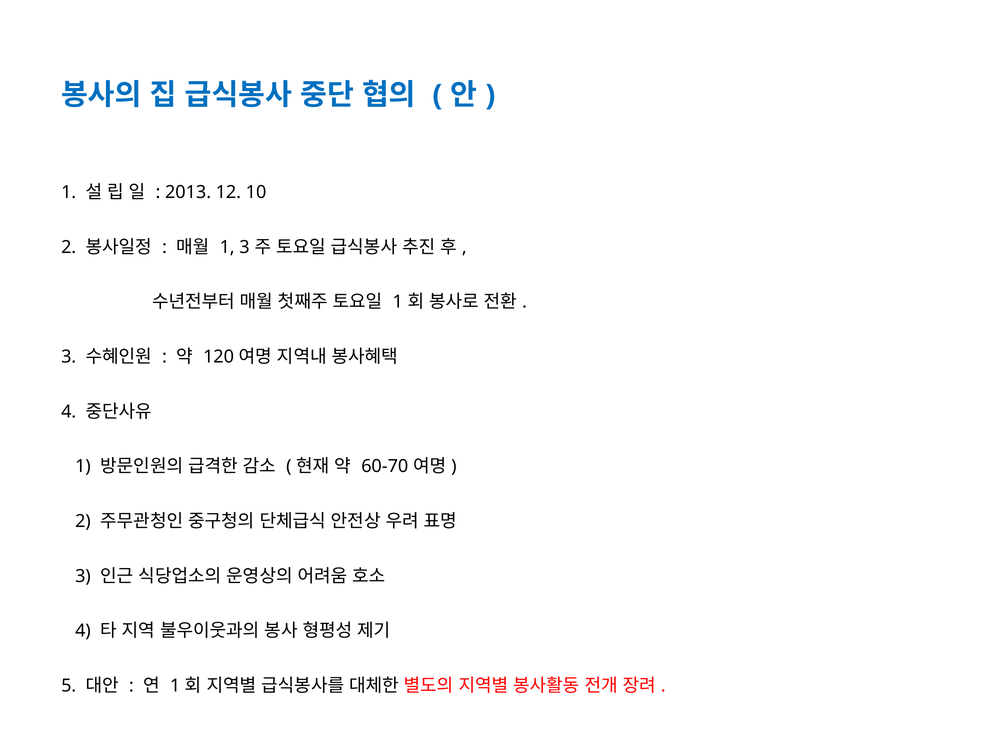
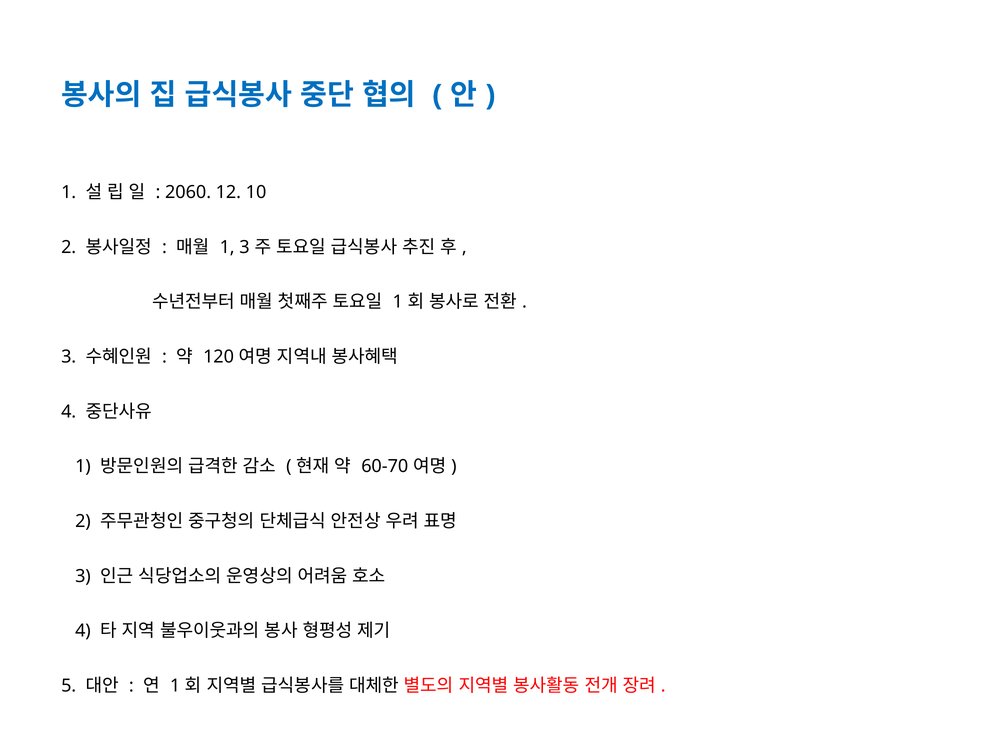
2013: 2013 -> 2060 (188, 192)
